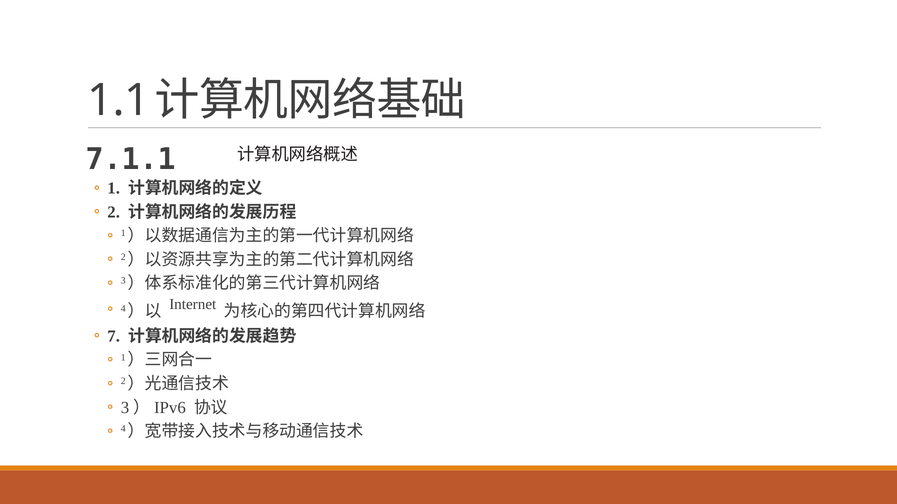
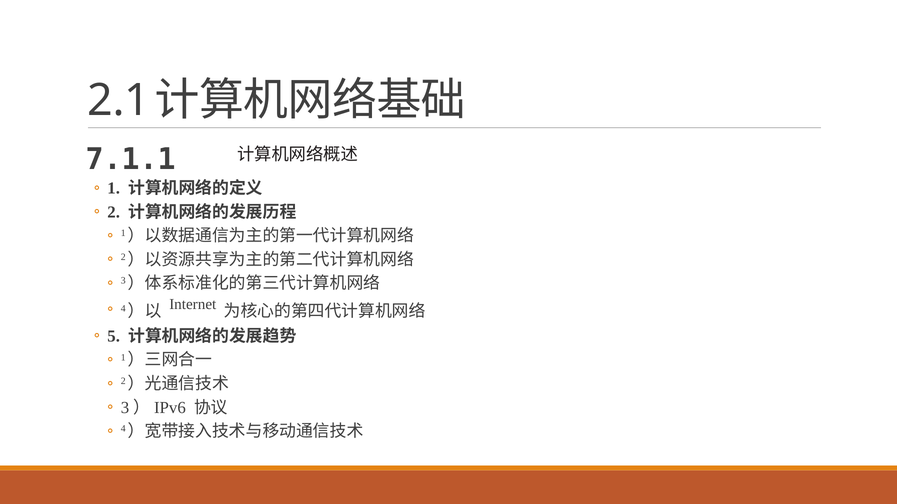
1.1: 1.1 -> 2.1 (119, 100)
7: 7 -> 5 (114, 337)
